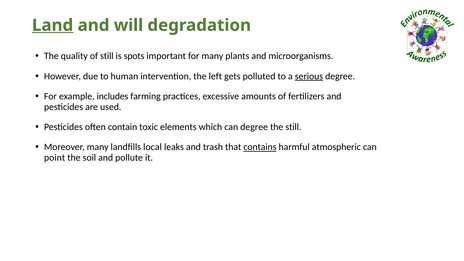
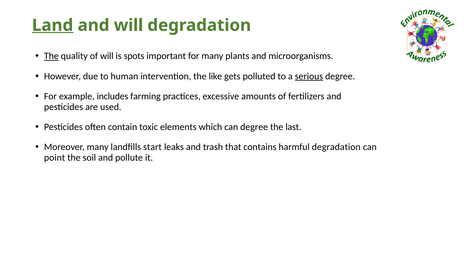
The underline: none -> present (51, 56)
of still: still -> will (107, 56)
left: left -> like (215, 76)
the still: still -> last (293, 127)
local: local -> start (153, 147)
contains underline: present -> none (260, 147)
harmful atmospheric: atmospheric -> degradation (336, 147)
